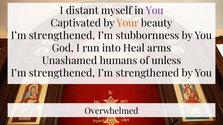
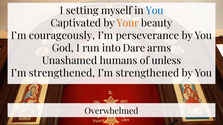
distant: distant -> setting (82, 11)
You colour: purple -> blue (155, 11)
strengthened: strengthened -> courageously (62, 36)
stubbornness: stubbornness -> perseverance (147, 36)
Heal: Heal -> Dare (134, 48)
